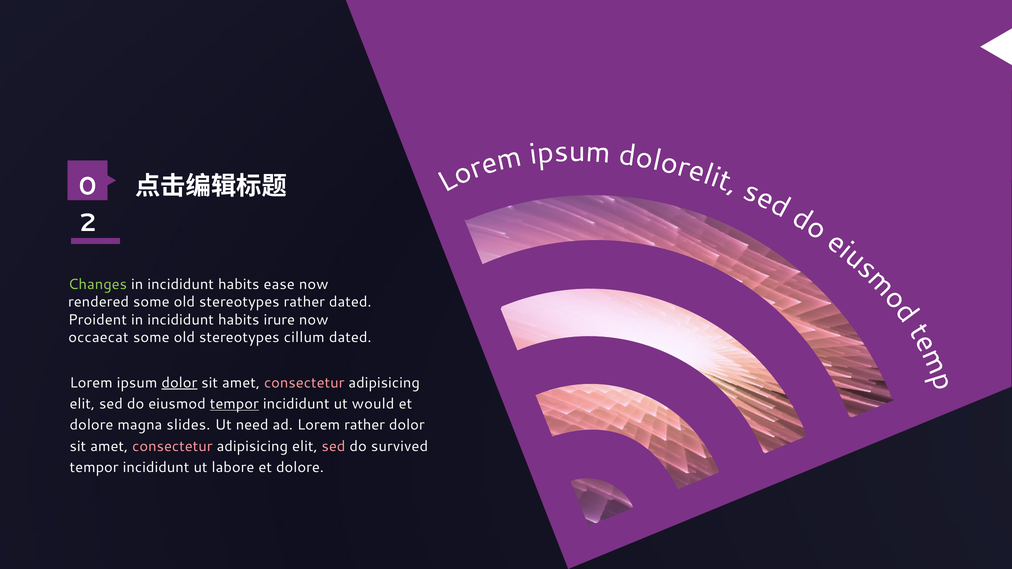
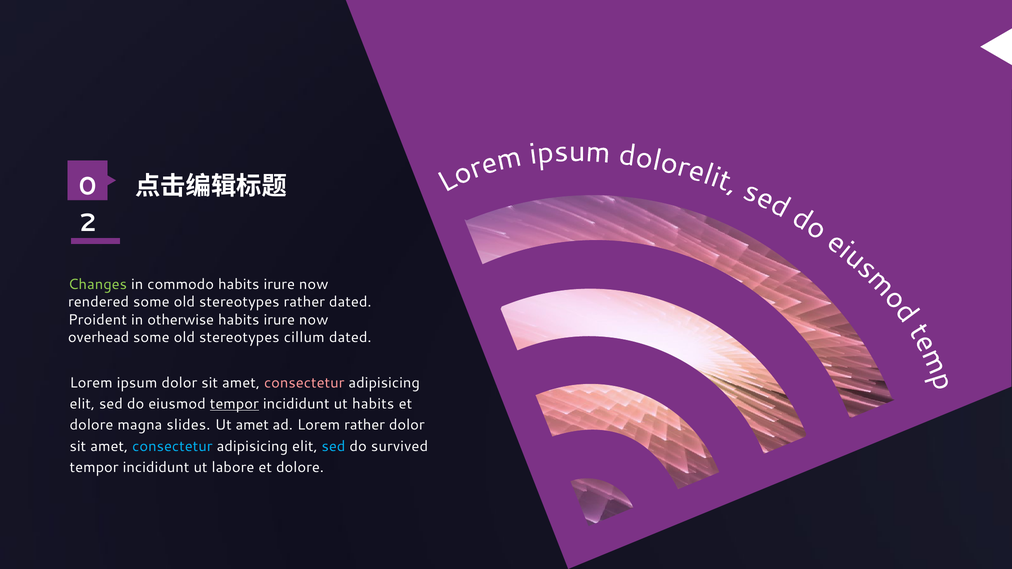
incididunt: incididunt -> commodo (181, 284)
ease: ease -> irure (279, 284)
incididunt: incididunt -> otherwise (181, 320)
occaecat: occaecat -> overhead (99, 338)
dolor underline: present -> none (179, 383)
ut would: would -> habits (373, 404)
Ut need: need -> amet (252, 425)
consectetur colour: pink -> light blue (172, 447)
sed colour: pink -> light blue (334, 447)
